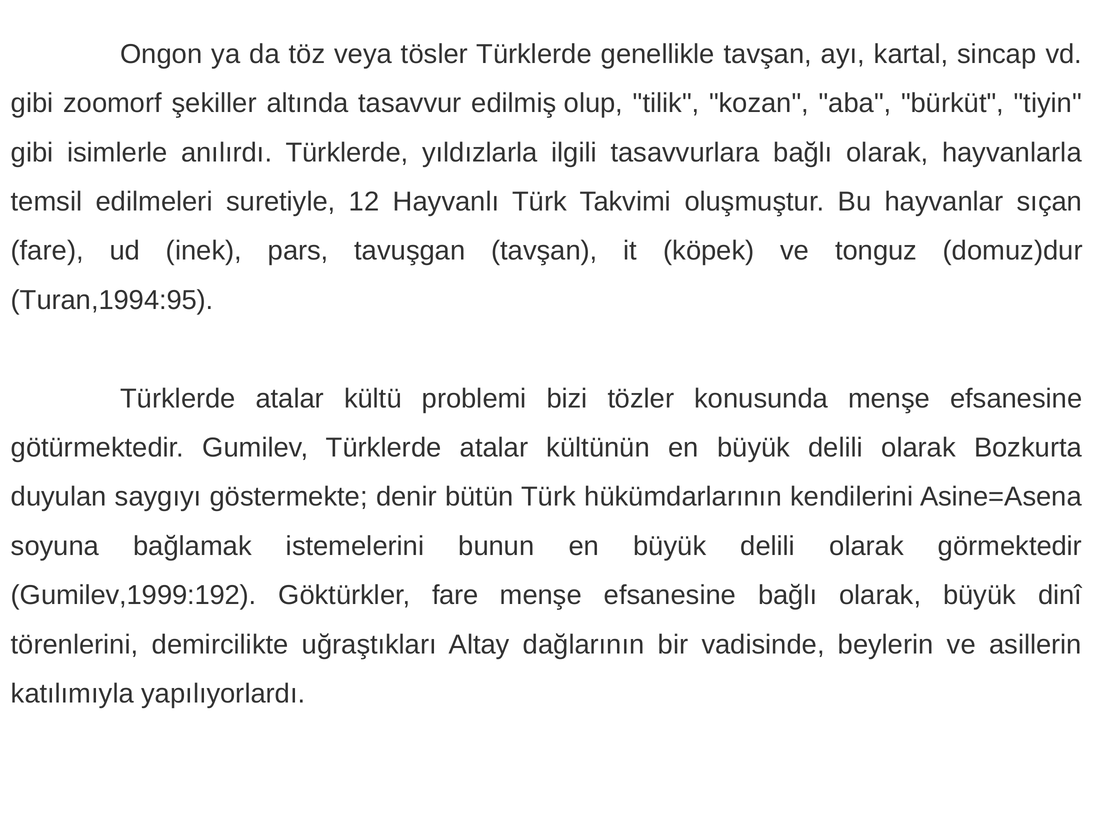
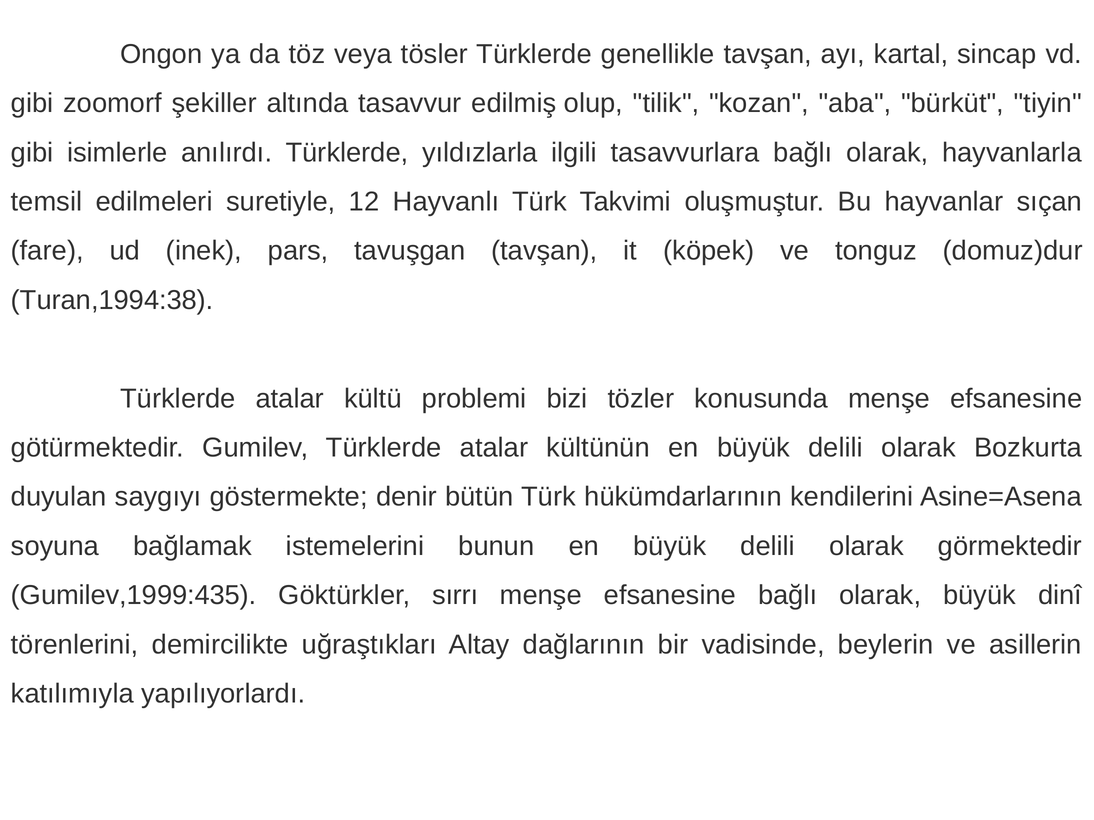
Turan,1994:95: Turan,1994:95 -> Turan,1994:38 (112, 300)
Gumilev,1999:192: Gumilev,1999:192 -> Gumilev,1999:435 (134, 596)
Göktürkler fare: fare -> sırrı (455, 596)
